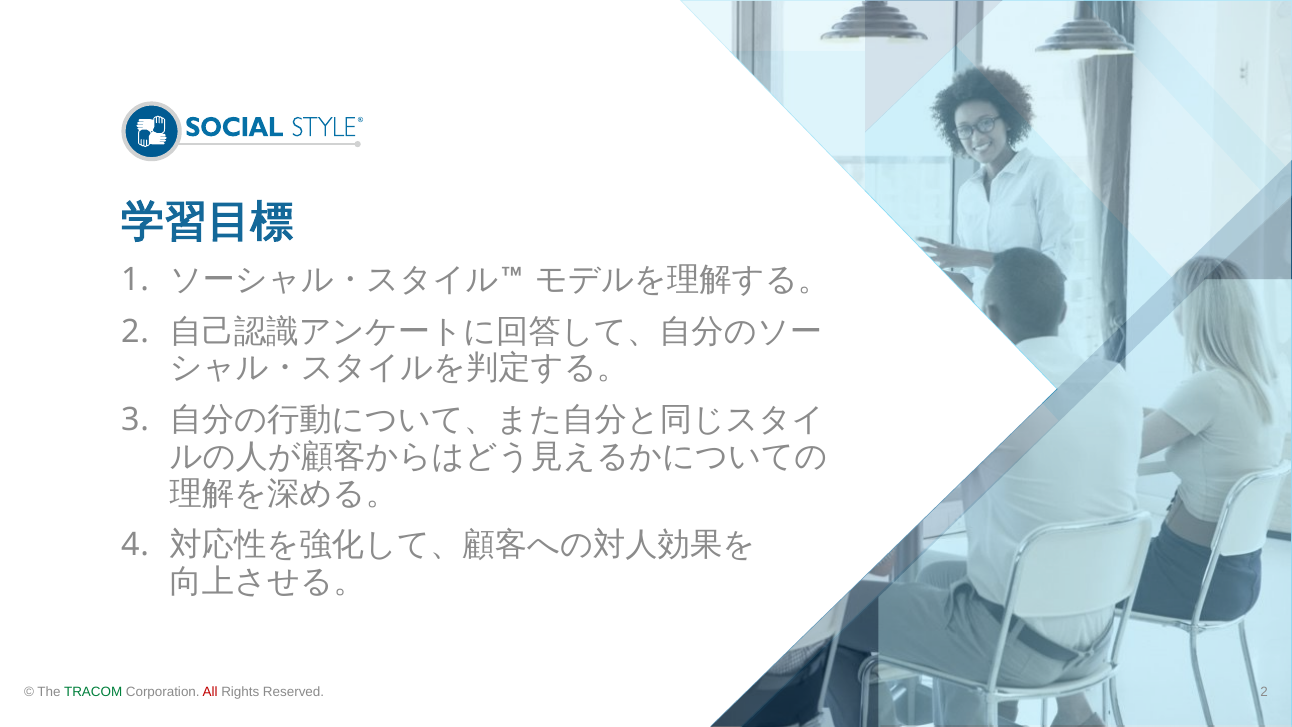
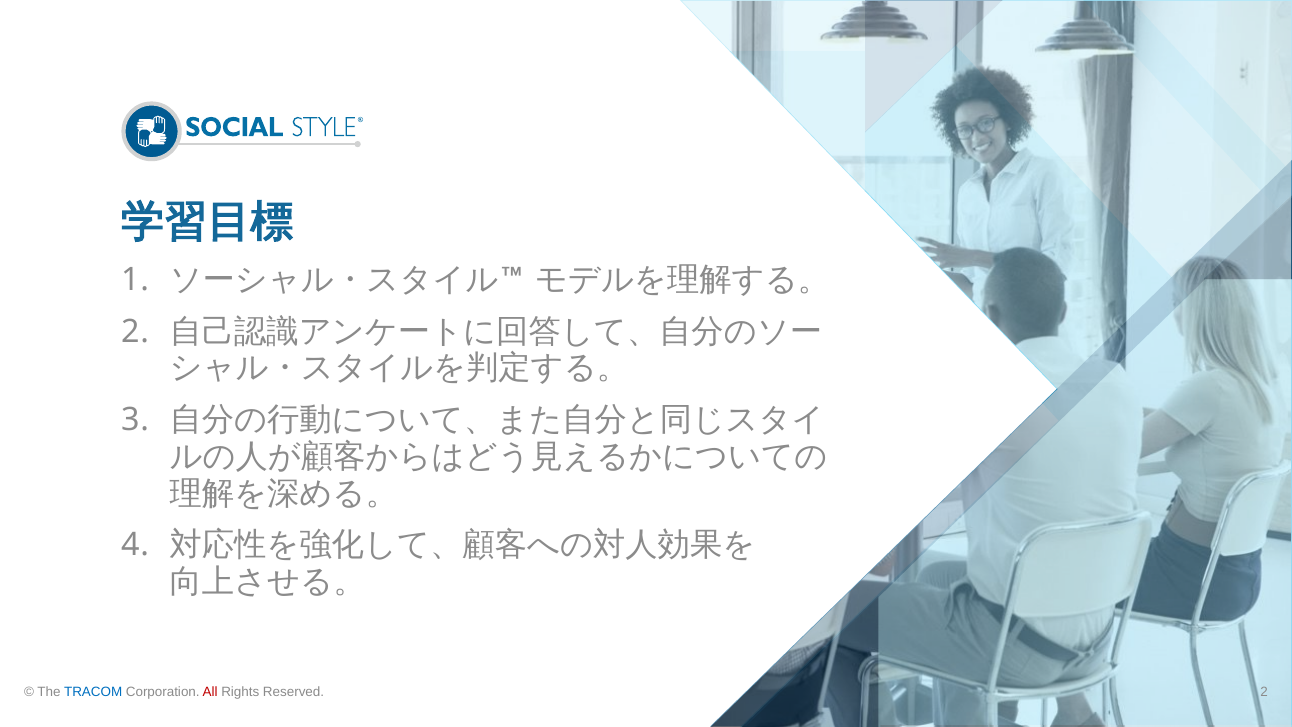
TRACOM colour: green -> blue (93, 691)
